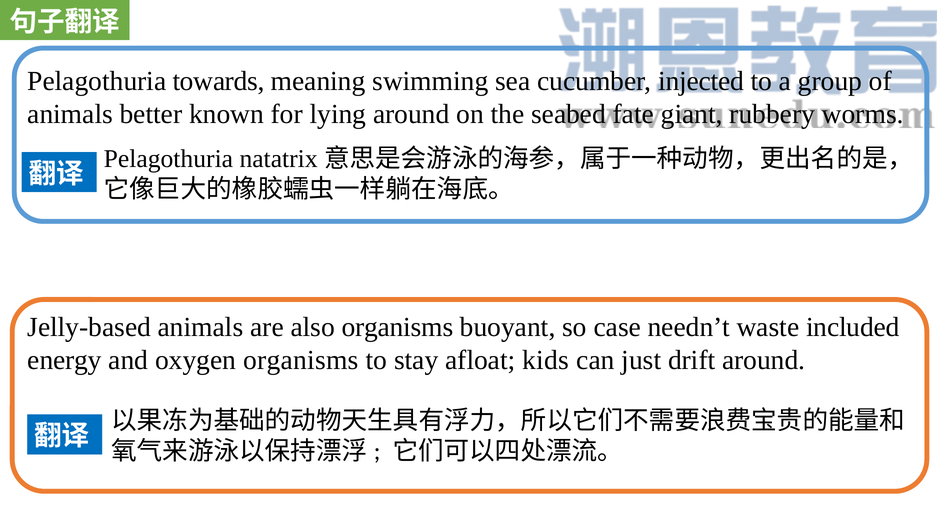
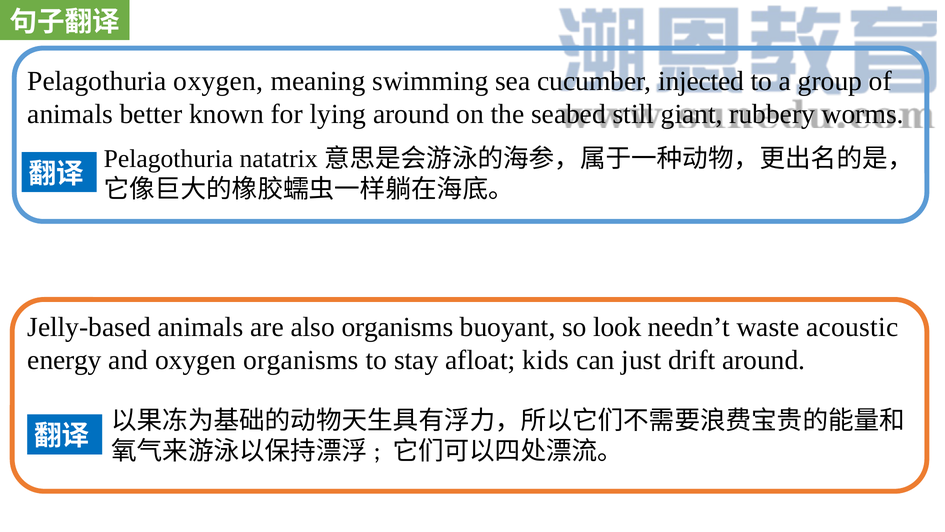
Pelagothuria towards: towards -> oxygen (218, 81)
fate: fate -> still (633, 114)
case: case -> look (617, 327)
included: included -> acoustic (852, 327)
